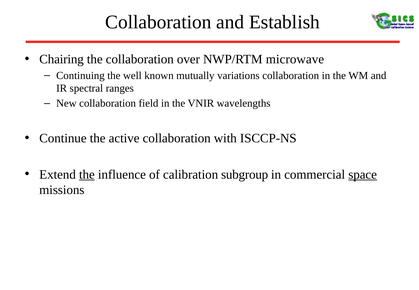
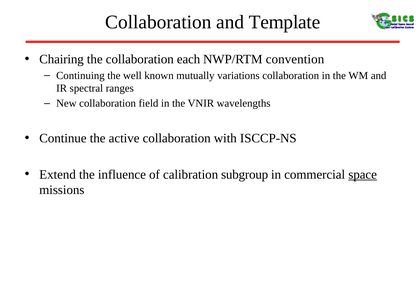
Establish: Establish -> Template (285, 22)
over: over -> each (189, 59)
microwave: microwave -> convention (295, 59)
the underline: present -> none (87, 174)
